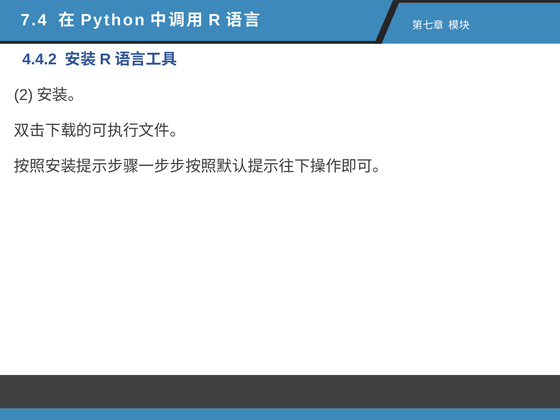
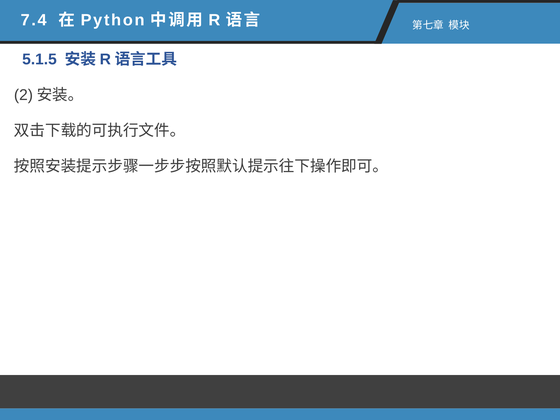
4.4.2: 4.4.2 -> 5.1.5 (39, 59)
